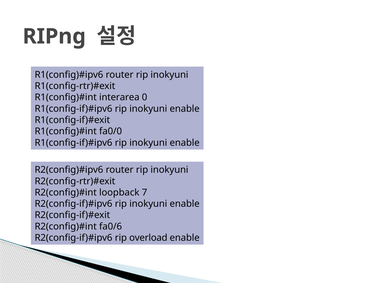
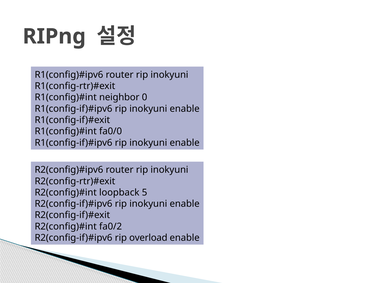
interarea: interarea -> neighbor (119, 97)
7: 7 -> 5 (145, 192)
fa0/6: fa0/6 -> fa0/2 (111, 226)
